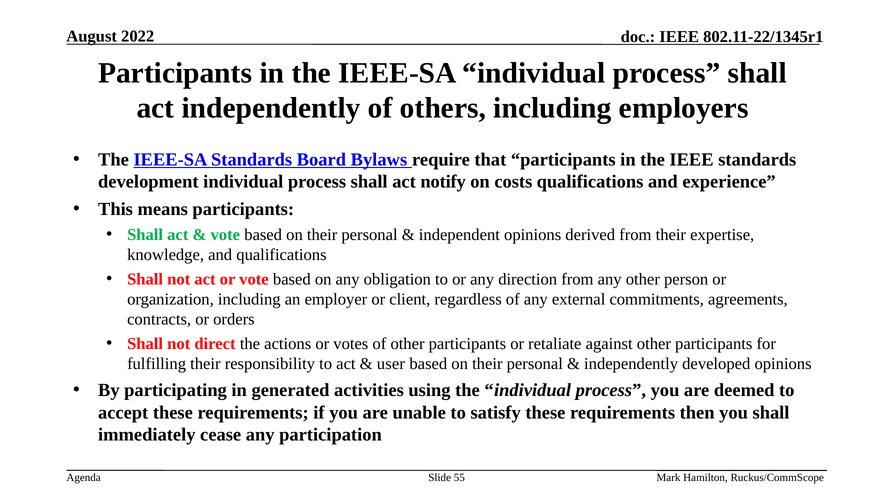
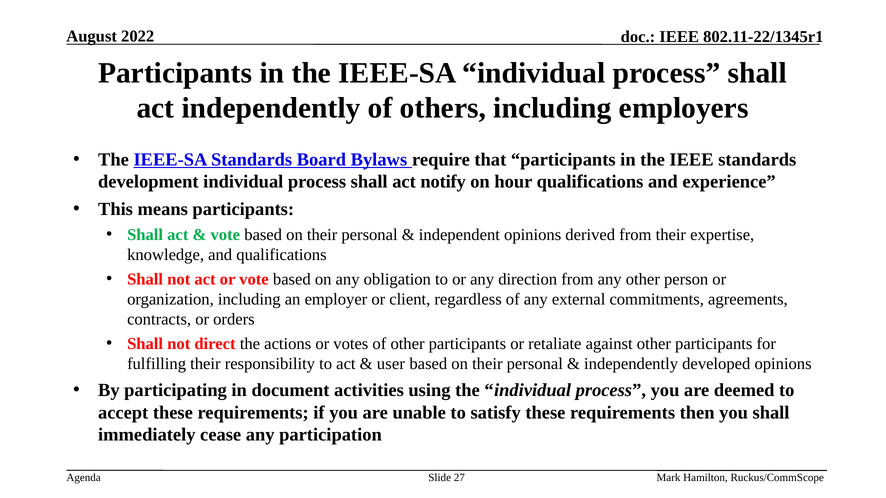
costs: costs -> hour (513, 182)
generated: generated -> document (290, 391)
55: 55 -> 27 (459, 478)
